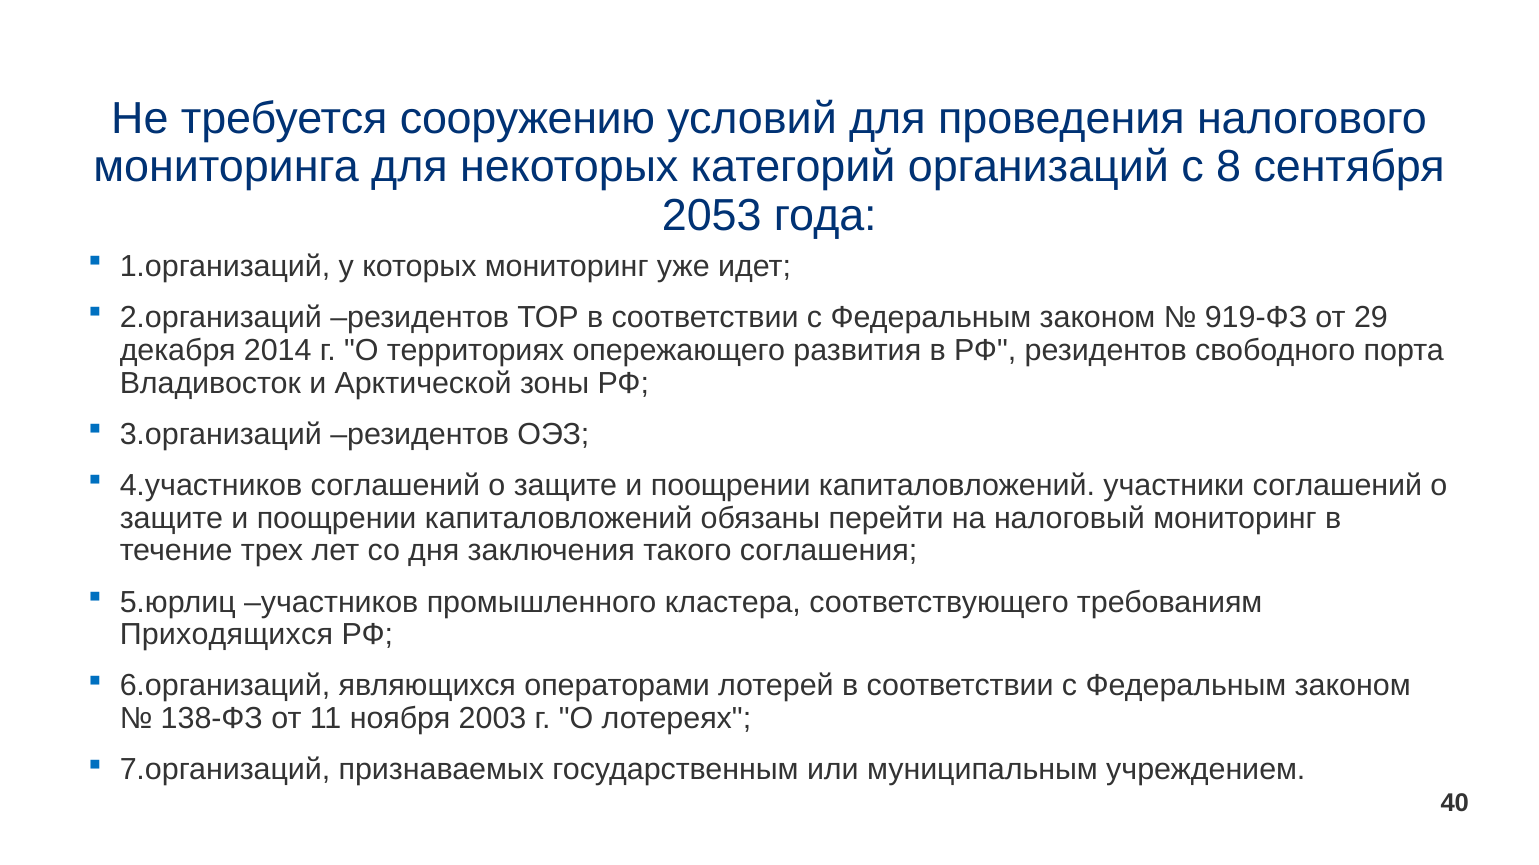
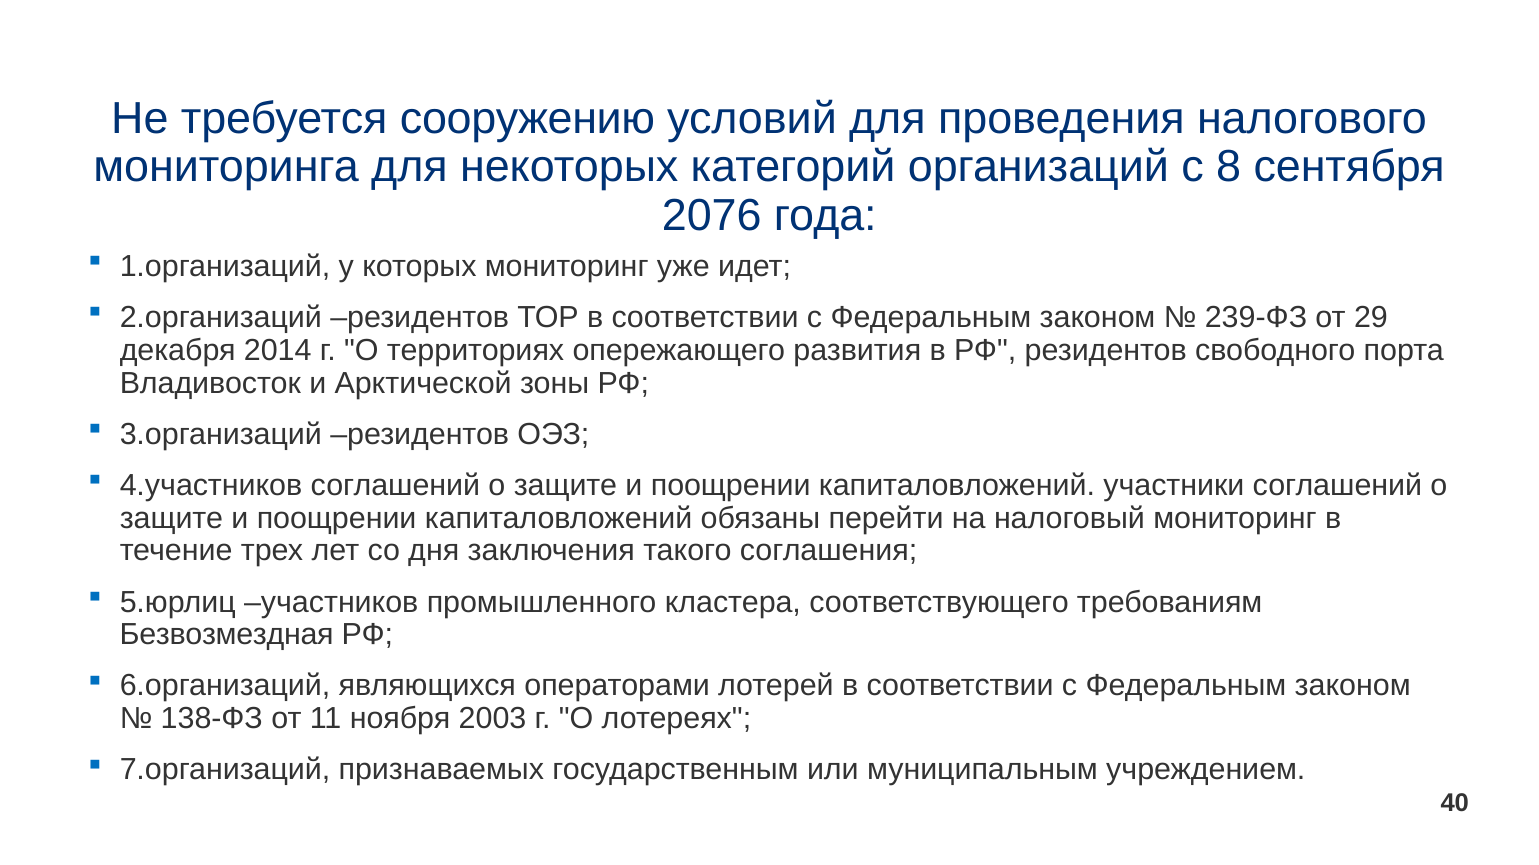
2053: 2053 -> 2076 (712, 216)
919-ФЗ: 919-ФЗ -> 239-ФЗ (1256, 317)
Приходящихся: Приходящихся -> Безвозмездная (227, 635)
